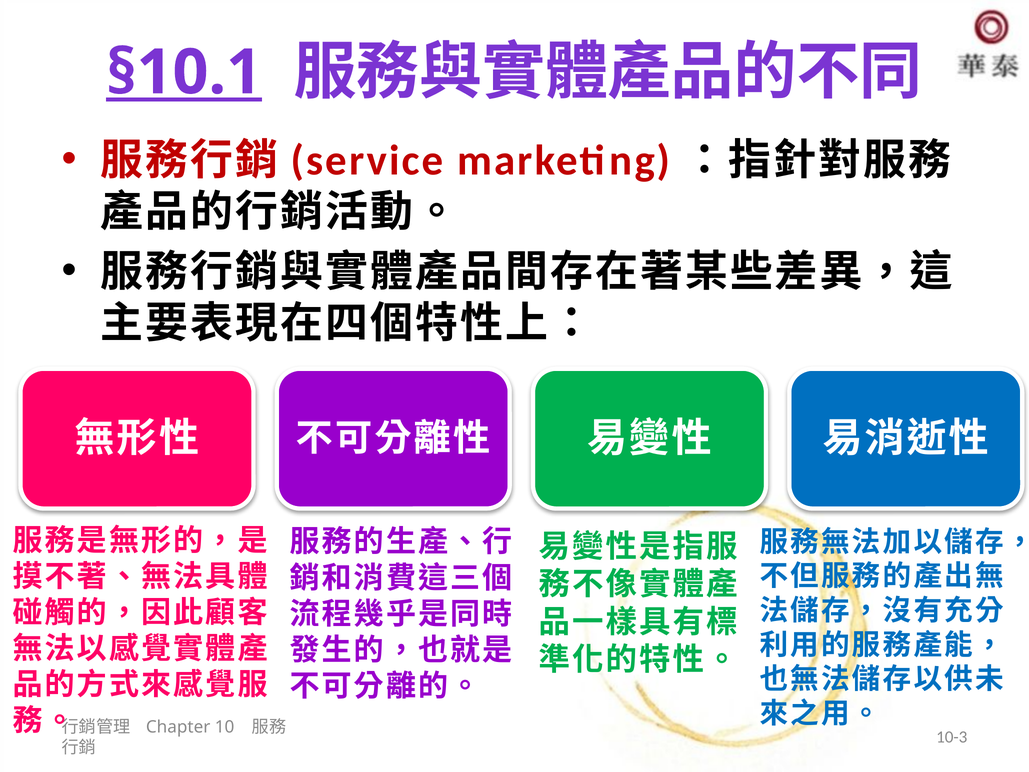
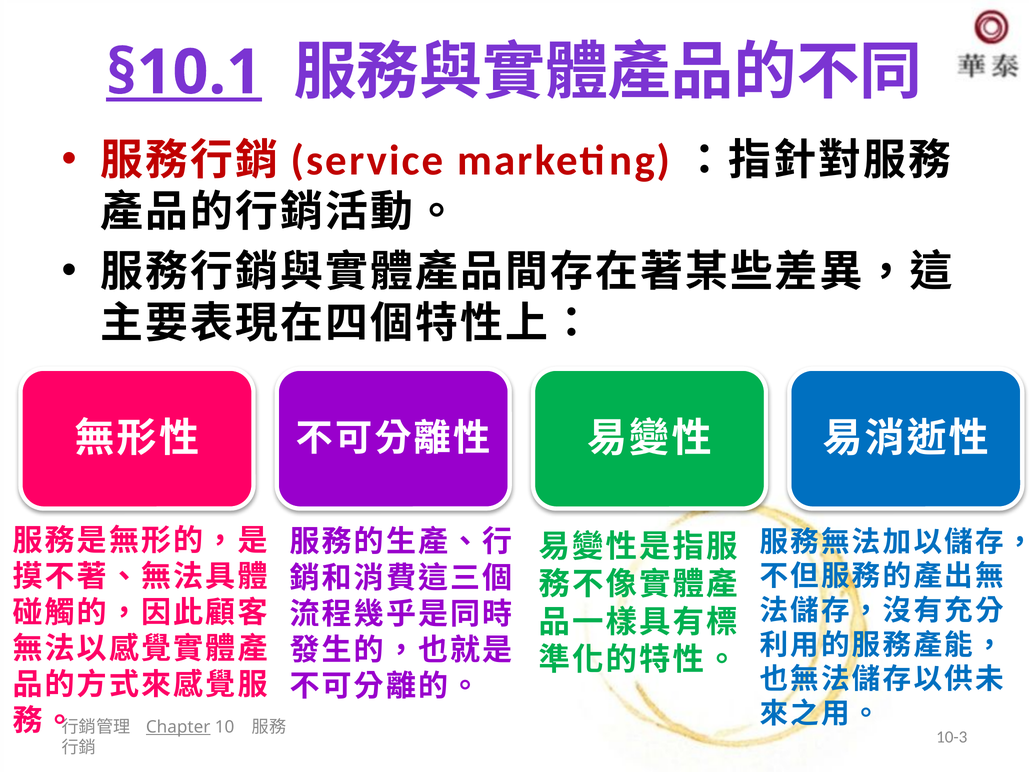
Chapter underline: none -> present (178, 727)
